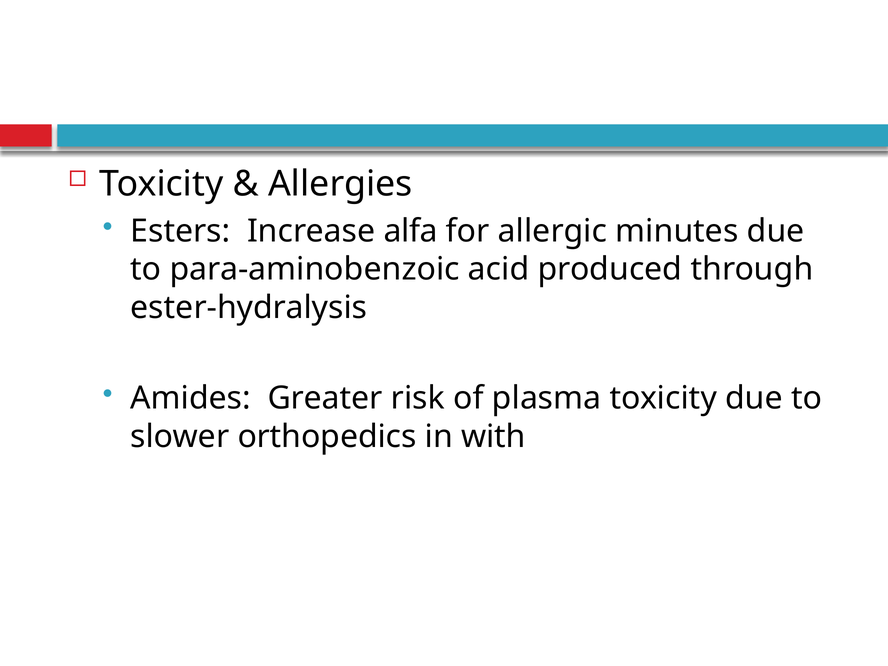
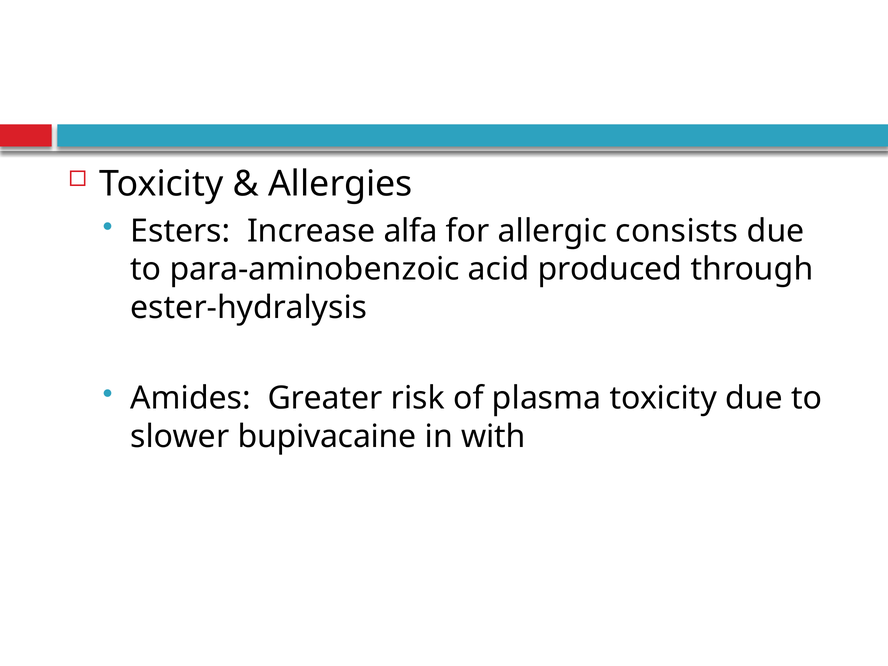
minutes: minutes -> consists (677, 231)
orthopedics: orthopedics -> bupivacaine (327, 437)
